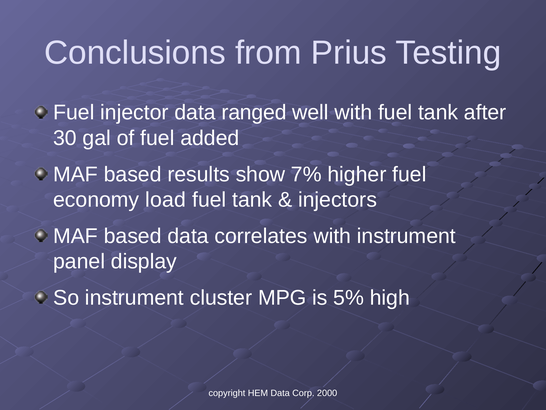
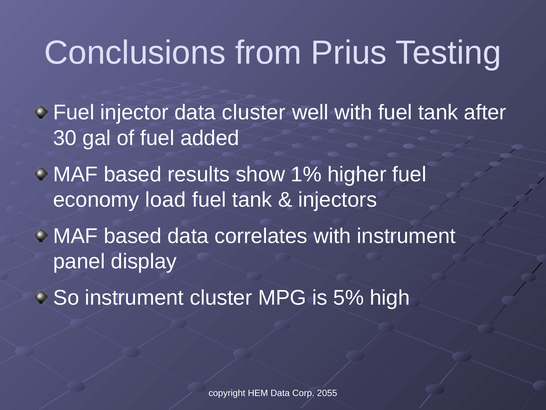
data ranged: ranged -> cluster (254, 113)
7%: 7% -> 1% (306, 174)
2000: 2000 -> 2055 (327, 393)
